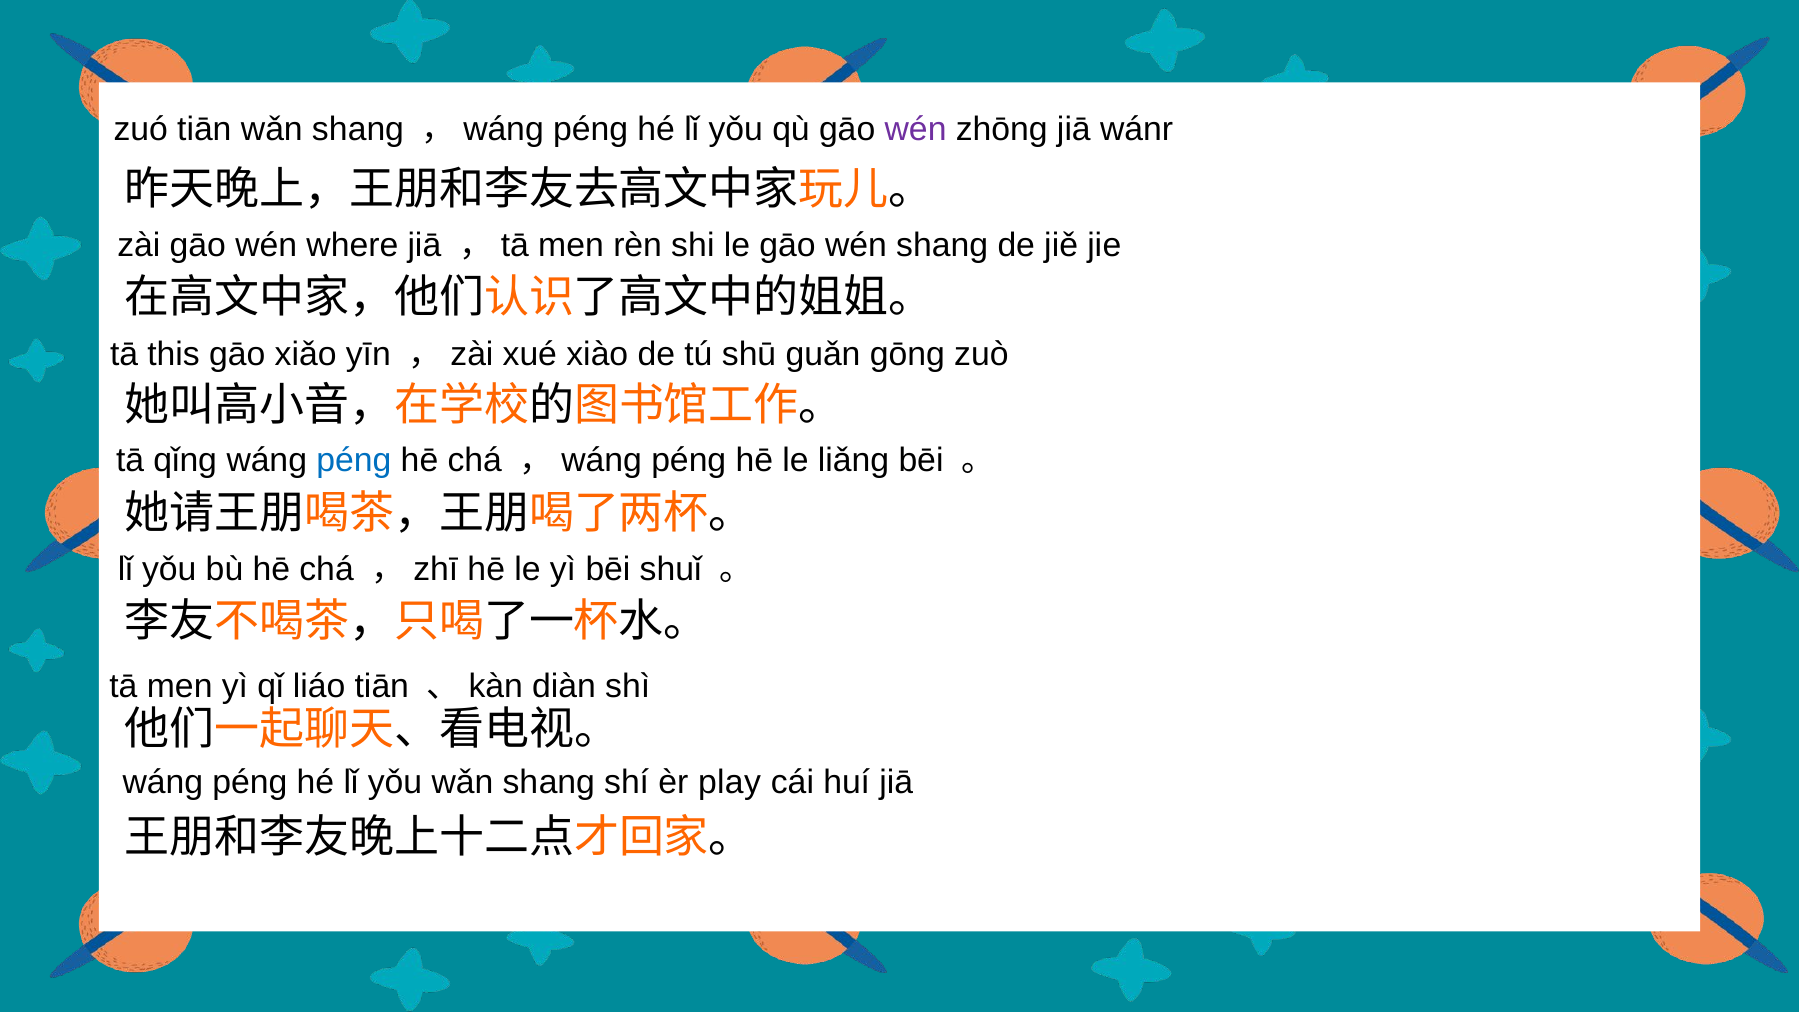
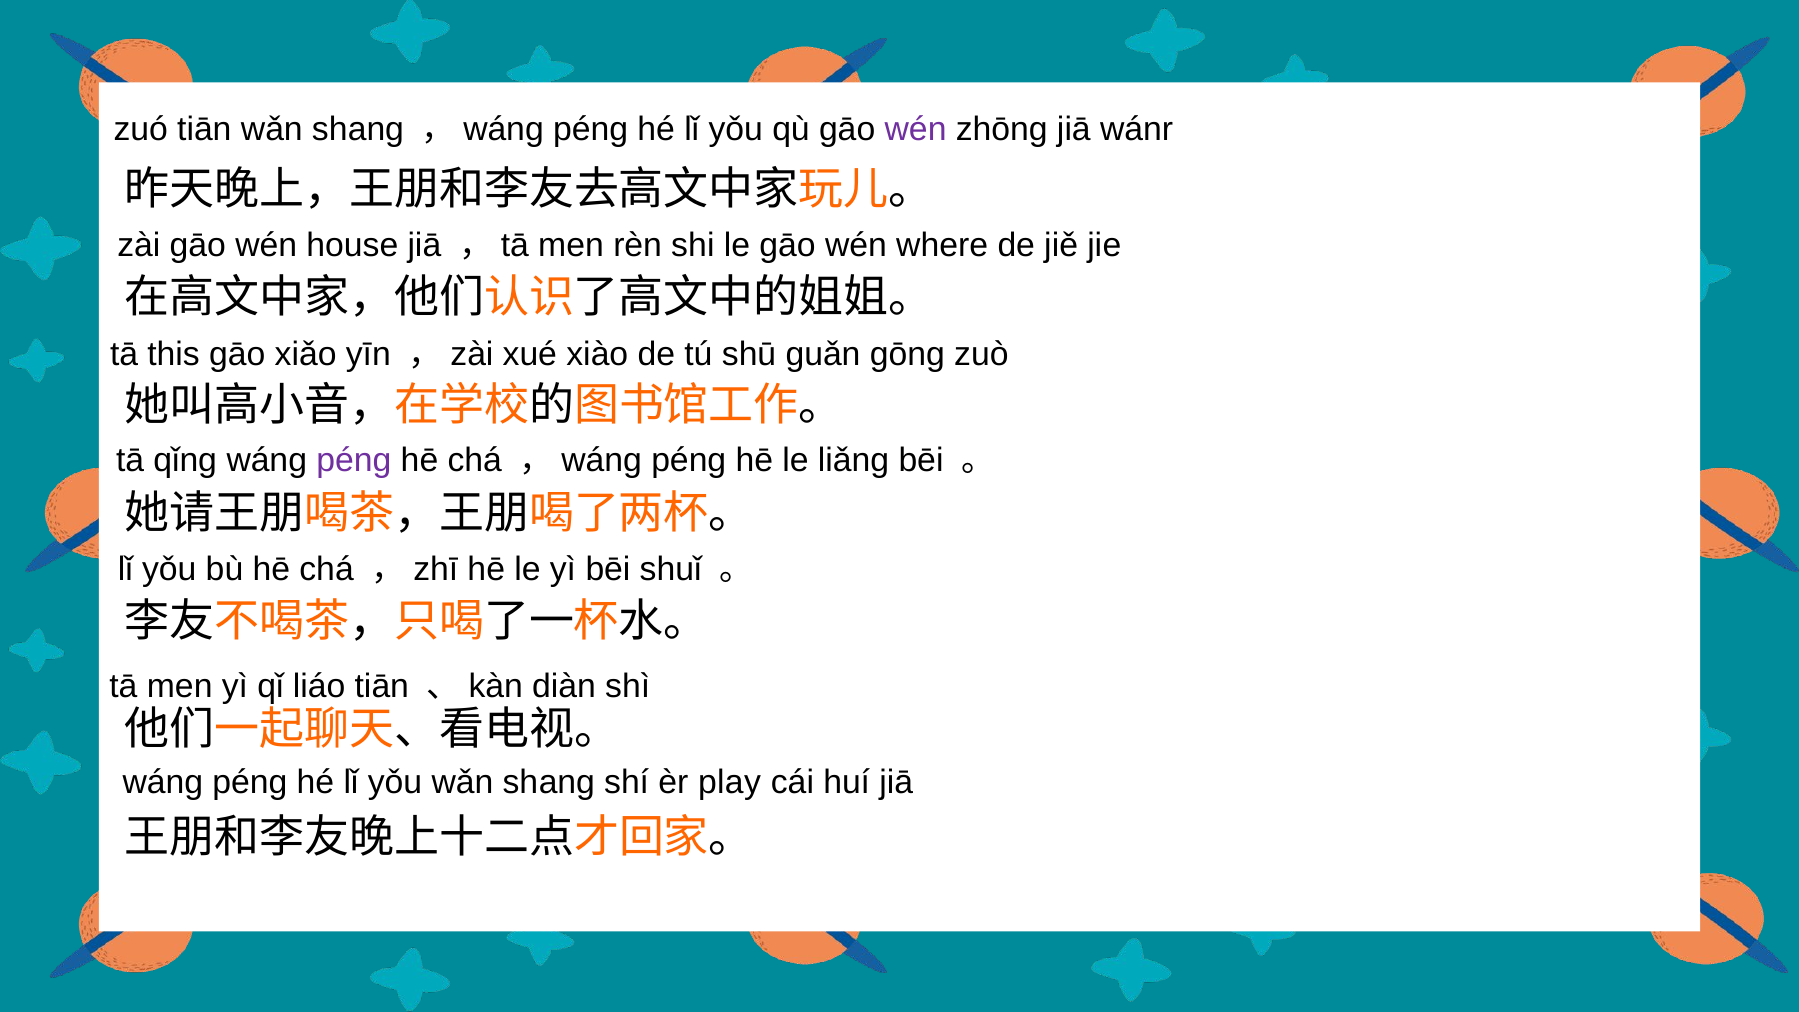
where: where -> house (352, 245)
wén shang: shang -> where (942, 245)
péng colour: blue -> purple (354, 461)
